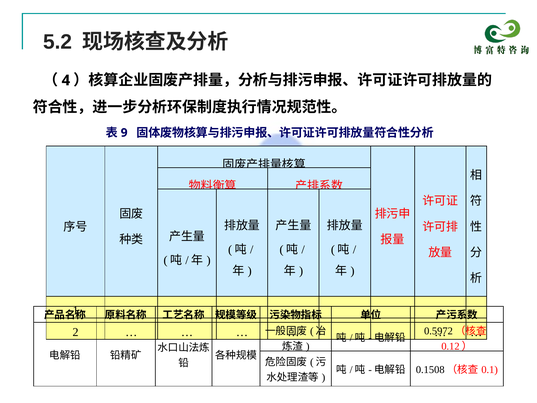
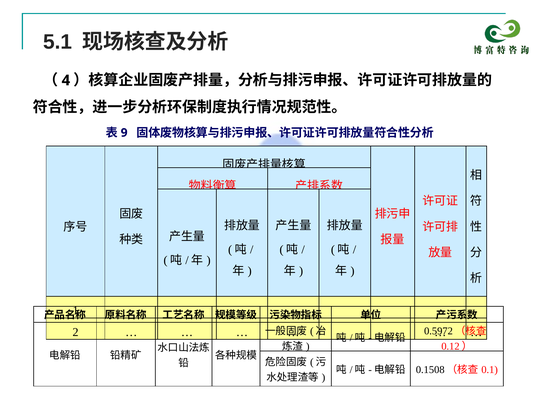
5.2: 5.2 -> 5.1 (58, 42)
